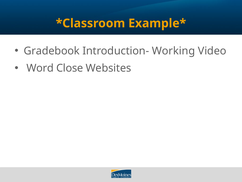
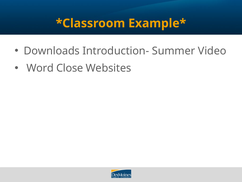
Gradebook: Gradebook -> Downloads (52, 51)
Working: Working -> Summer (174, 51)
